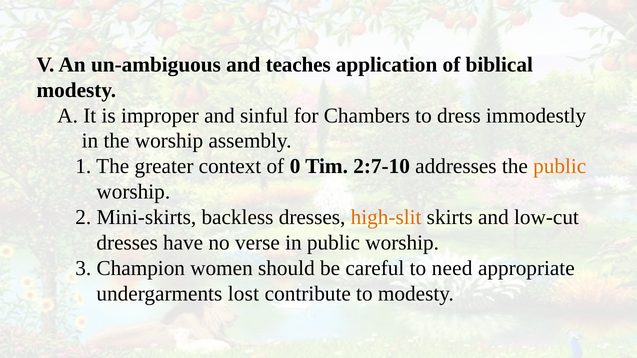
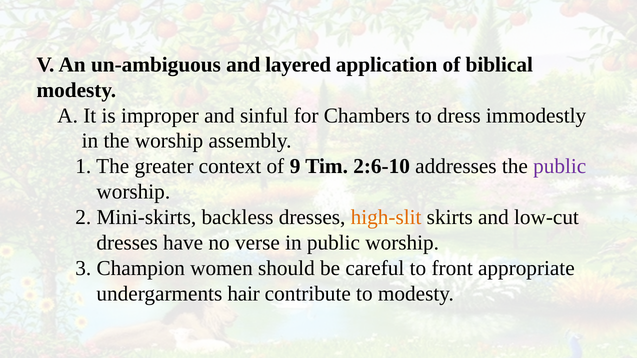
teaches: teaches -> layered (298, 65)
0: 0 -> 9 (295, 167)
2:7-10: 2:7-10 -> 2:6-10 (382, 167)
public colour: orange -> purple (560, 167)
need: need -> front (452, 269)
lost: lost -> hair (244, 294)
